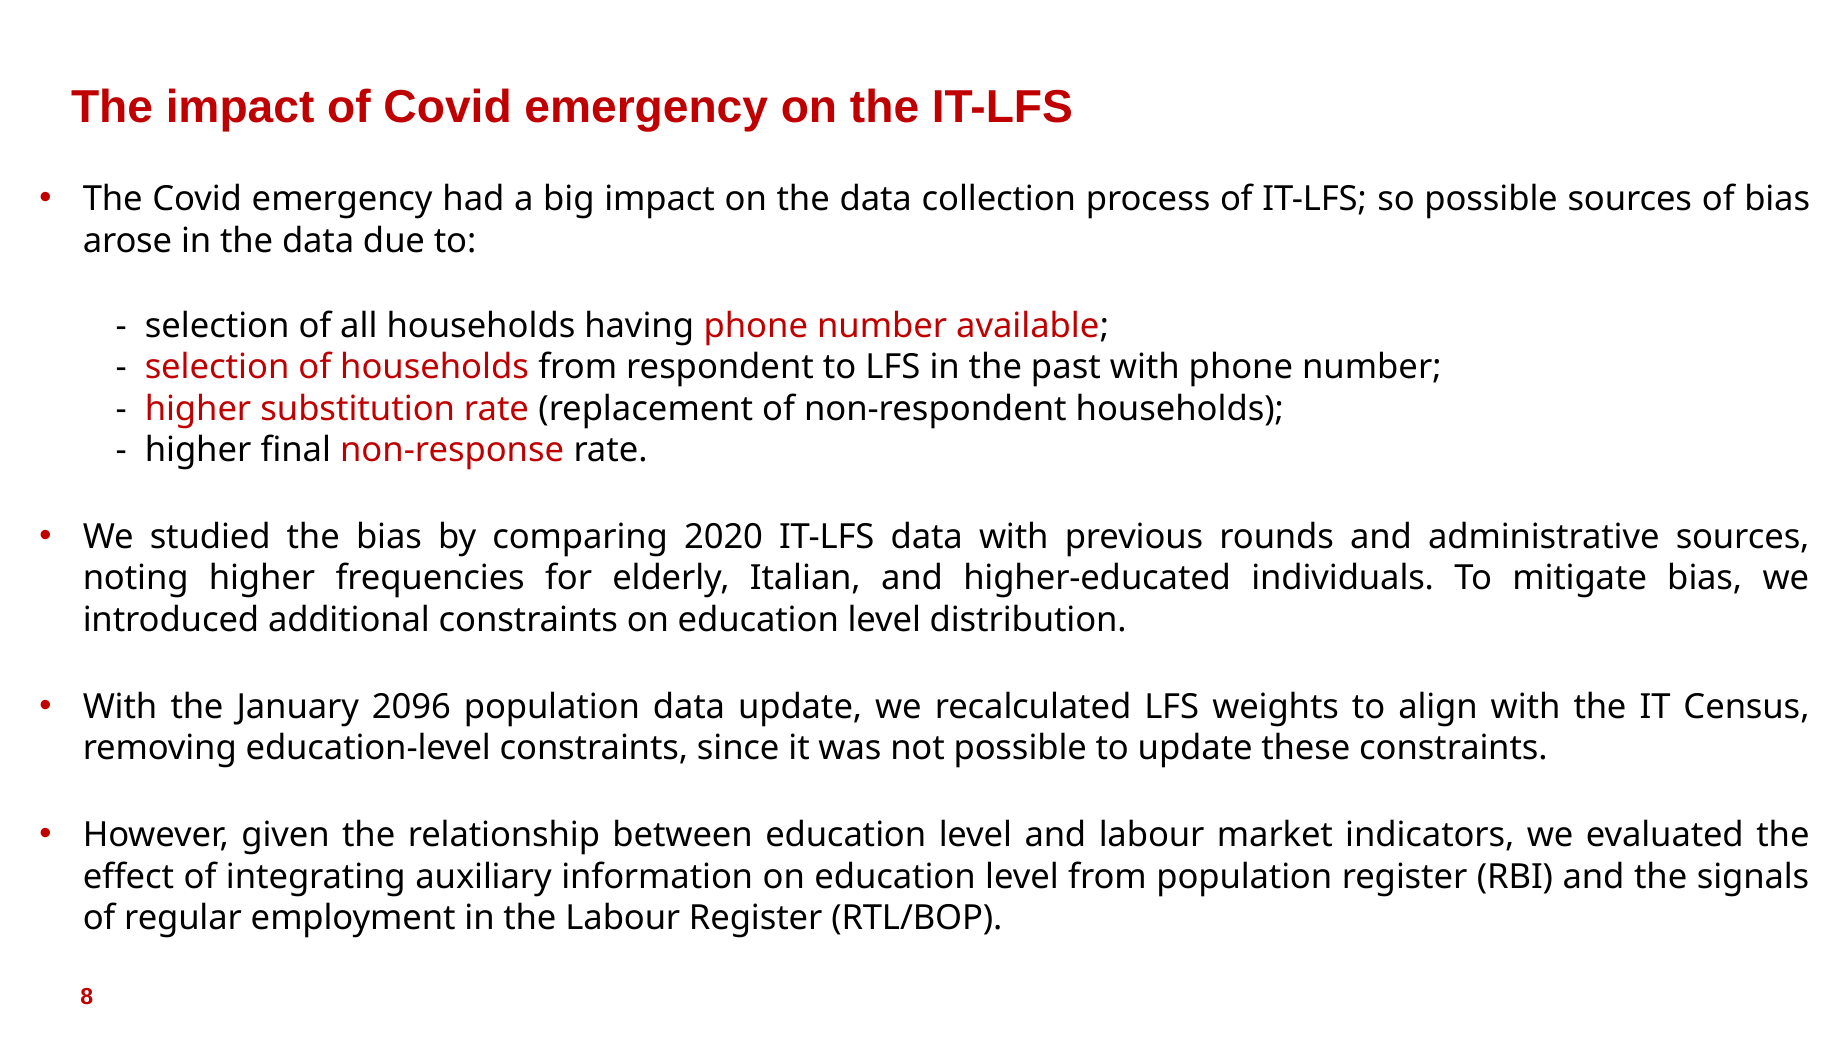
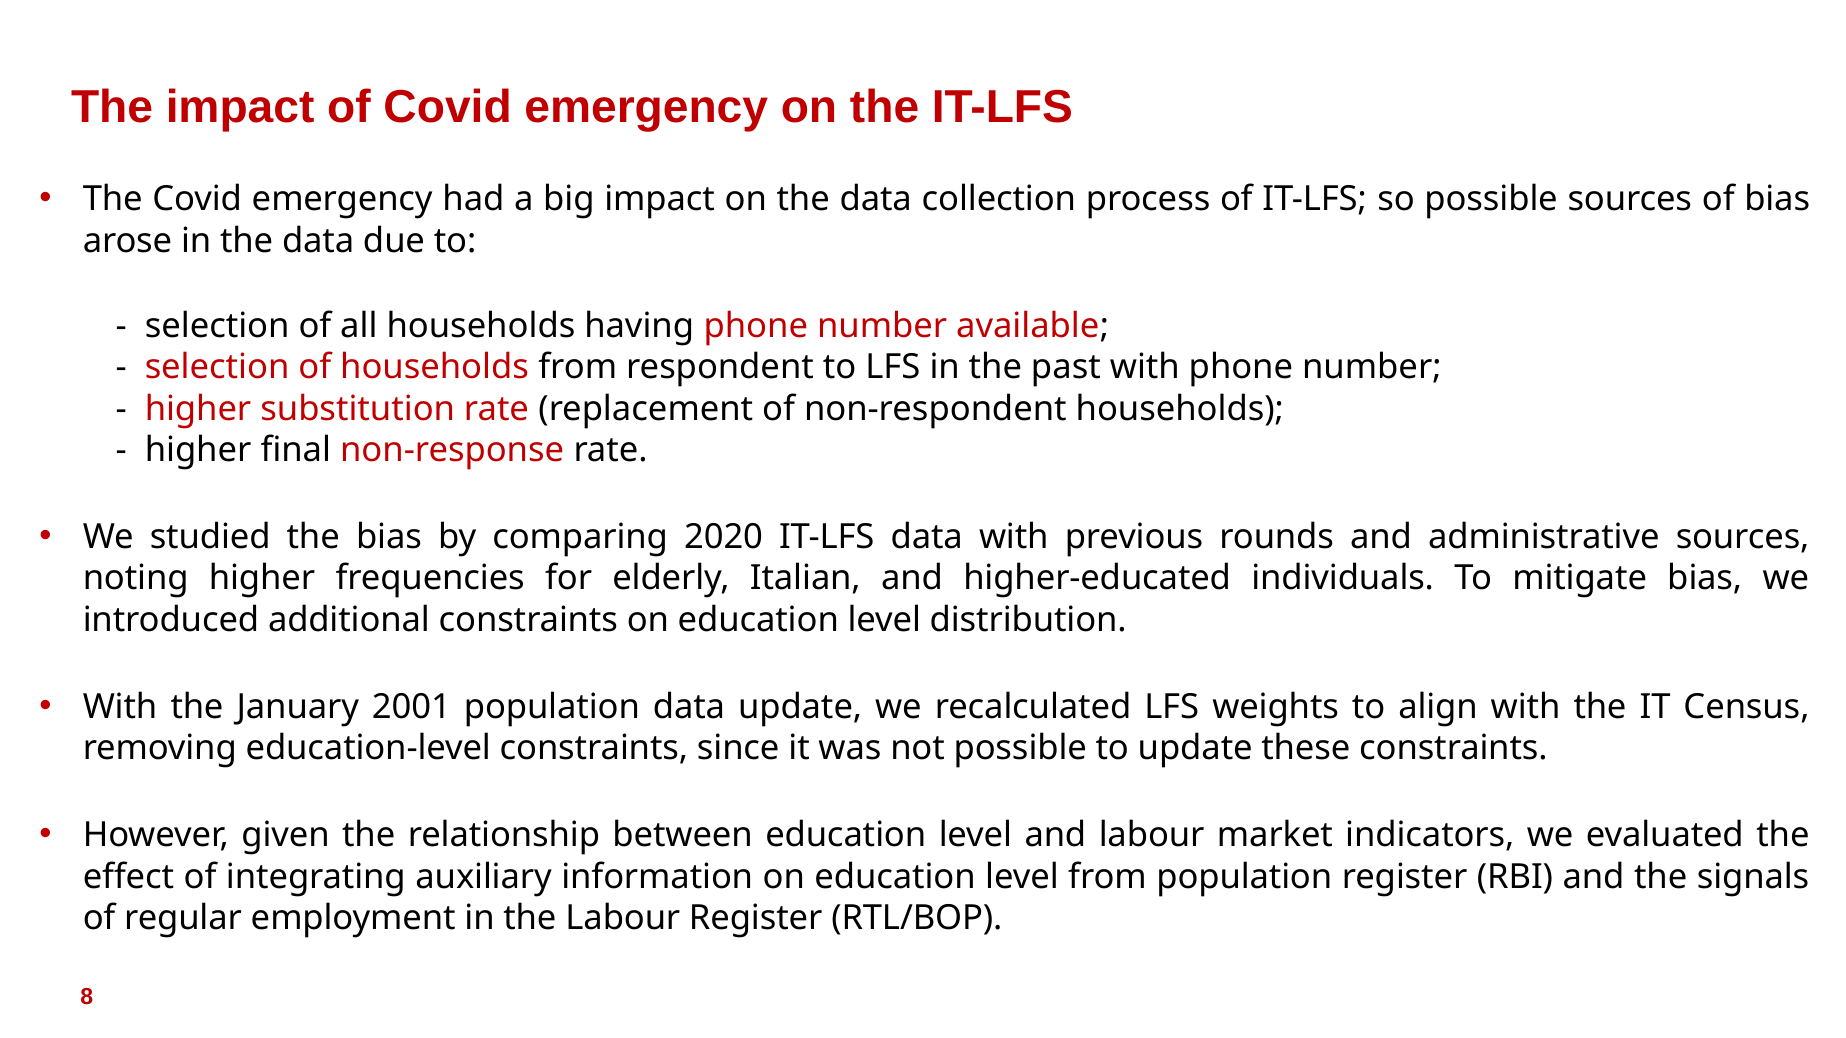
2096: 2096 -> 2001 (411, 707)
